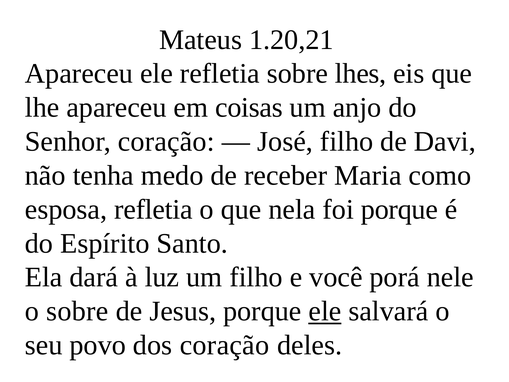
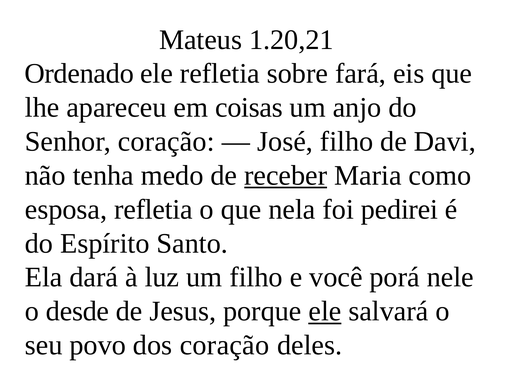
Apareceu: Apareceu -> Ordenado (79, 74)
lhes: lhes -> fará (361, 74)
receber underline: none -> present (286, 175)
foi porque: porque -> pedirei (399, 209)
o sobre: sobre -> desde (78, 311)
